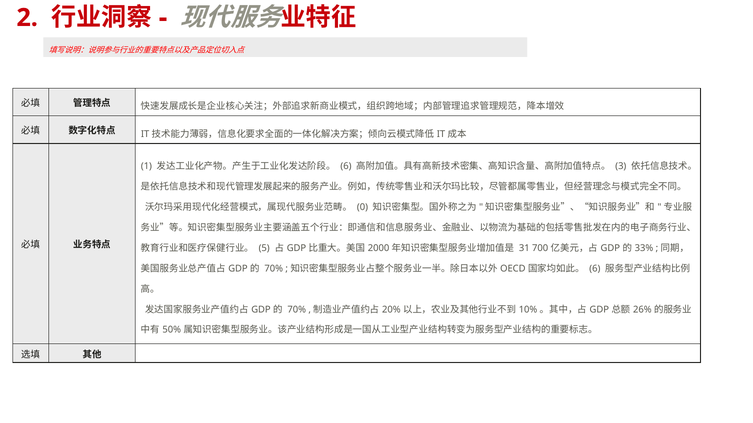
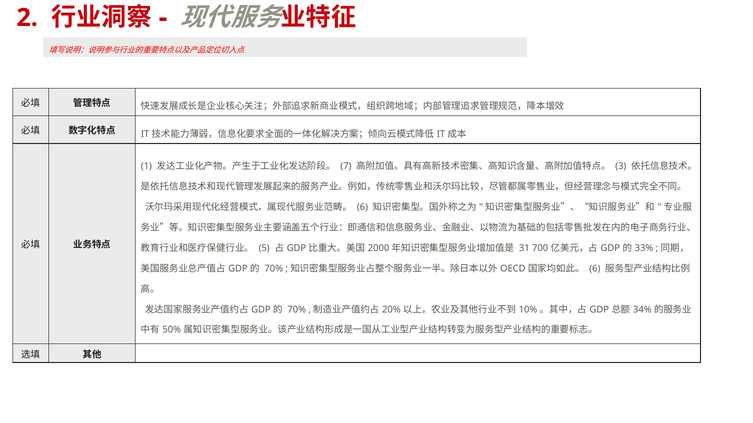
6: 6 -> 7 (346, 166)
0: 0 -> 6 (362, 207)
26%: 26% -> 34% (642, 310)
